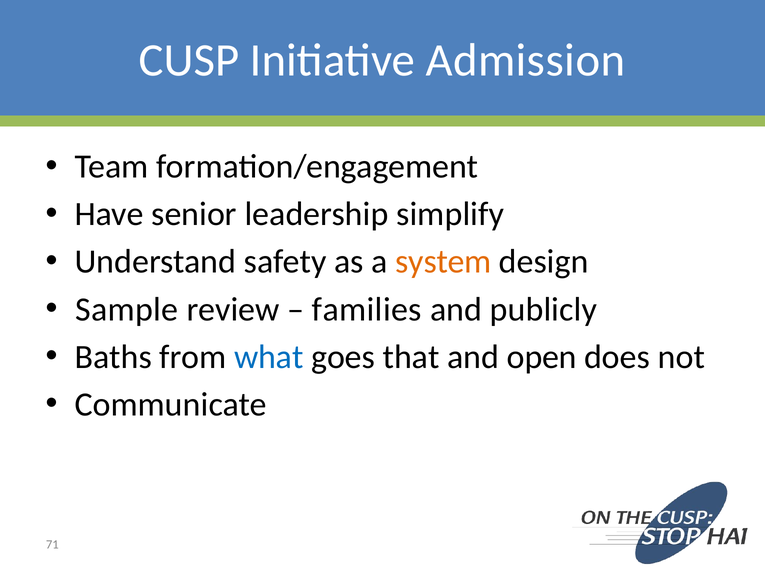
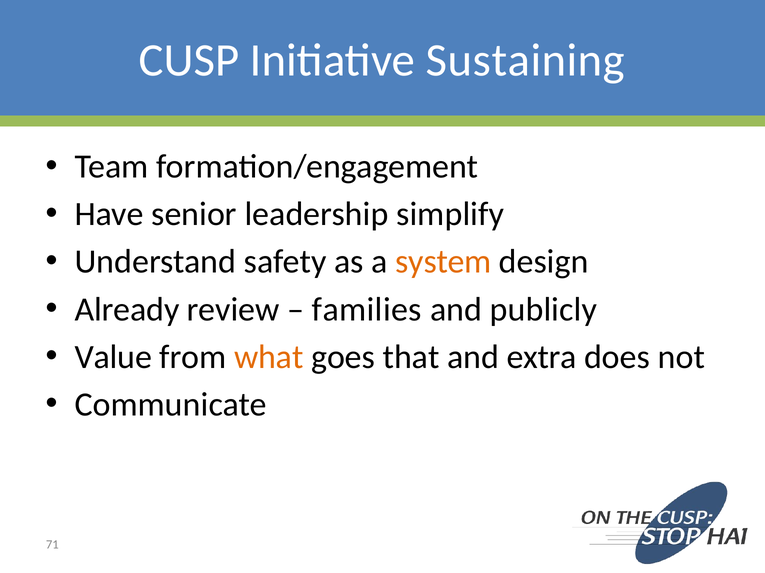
Admission: Admission -> Sustaining (525, 61)
Sample: Sample -> Already (127, 310)
Baths: Baths -> Value (113, 357)
what colour: blue -> orange (269, 357)
open: open -> extra (542, 357)
